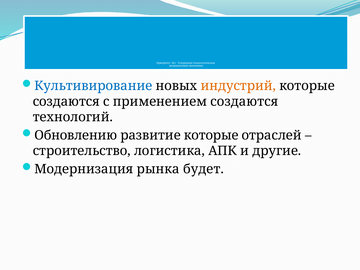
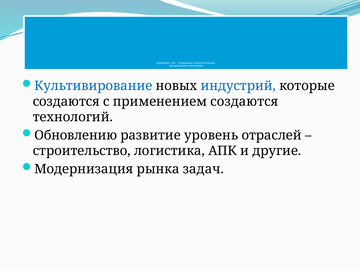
индустрий colour: orange -> blue (238, 86)
развитие которые: которые -> уровень (211, 135)
будет: будет -> задач (203, 169)
